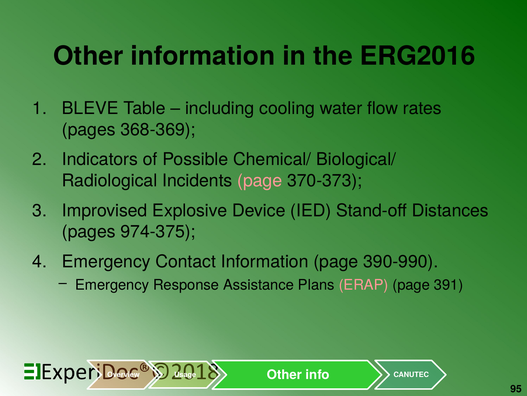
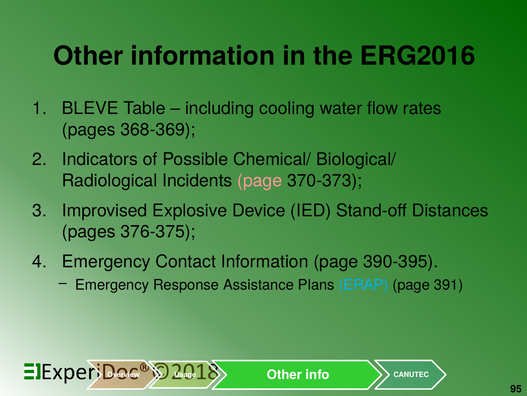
974-375: 974-375 -> 376-375 (158, 231)
390-990: 390-990 -> 390-395 (401, 261)
ERAP colour: pink -> light blue (364, 285)
